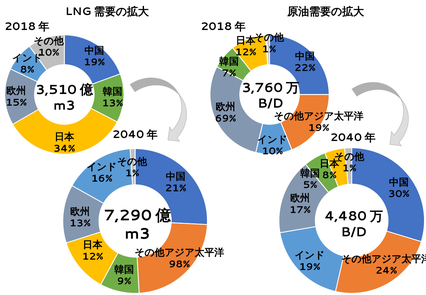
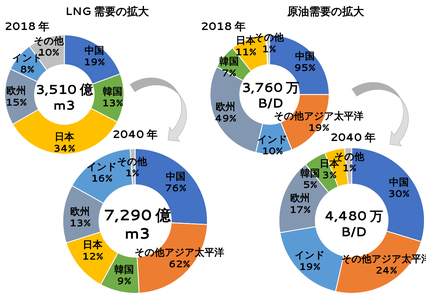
12%: 12% -> 11% (246, 52)
22%: 22% -> 95% (305, 68)
69%: 69% -> 49% (226, 119)
8%: 8% -> 3% (329, 175)
21%: 21% -> 76% (176, 188)
98%: 98% -> 62% (179, 264)
